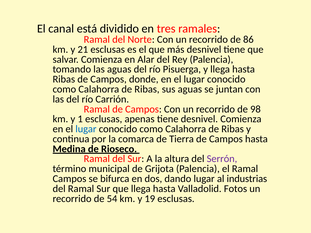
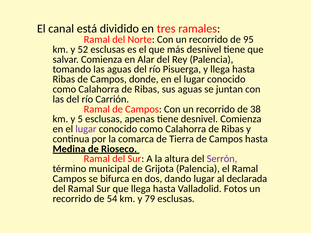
86: 86 -> 95 (248, 40)
21: 21 -> 52 (83, 49)
98: 98 -> 38 (255, 109)
1: 1 -> 5 (80, 119)
lugar colour: blue -> purple (86, 129)
industrias: industrias -> declarada (247, 179)
19: 19 -> 79 (150, 199)
